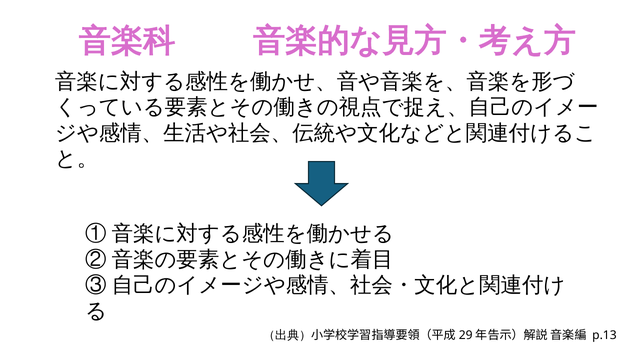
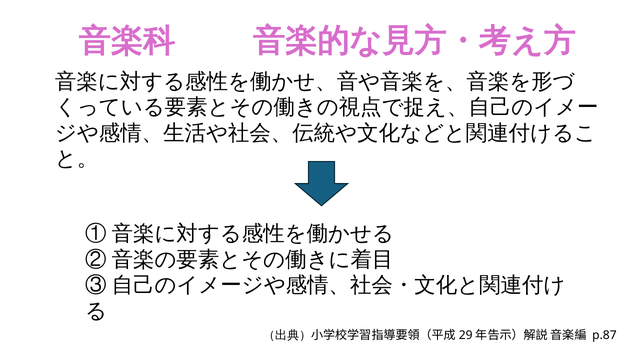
p.13: p.13 -> p.87 (604, 335)
